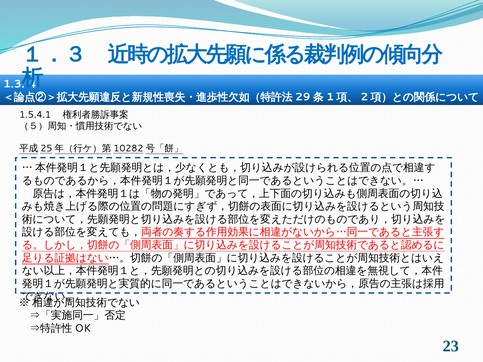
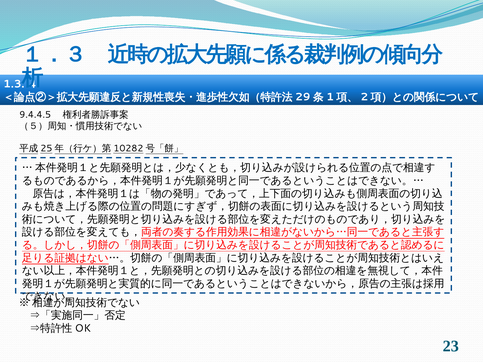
1.5.4.1: 1.5.4.1 -> 9.4.4.5 (35, 115)
